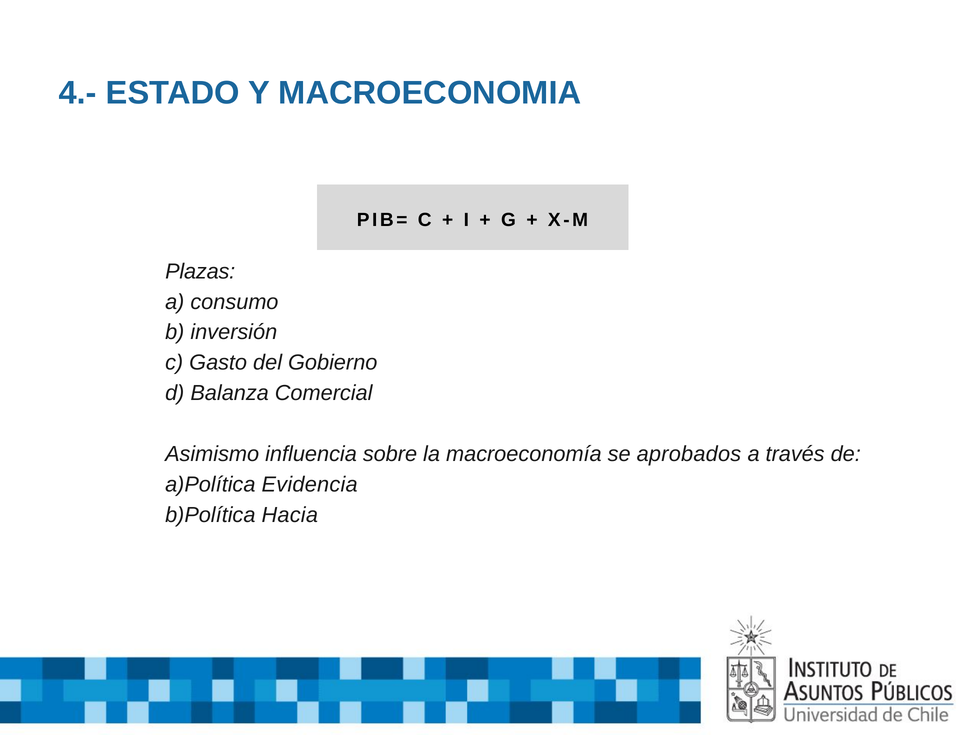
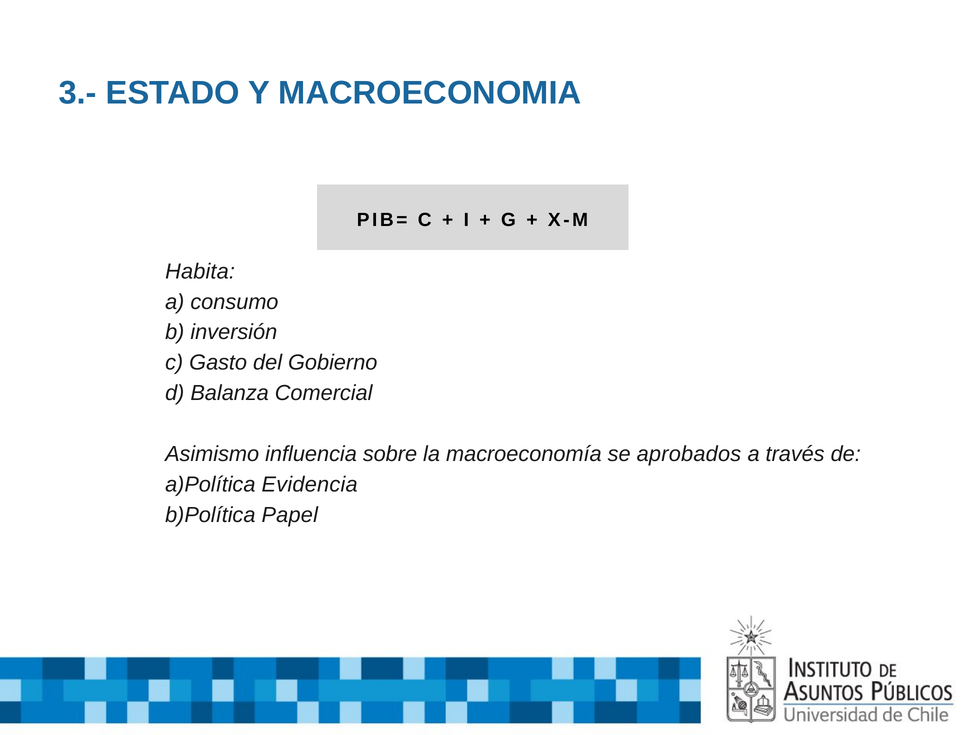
4.-: 4.- -> 3.- (78, 93)
Plazas: Plazas -> Habita (200, 271)
Hacia: Hacia -> Papel (290, 515)
